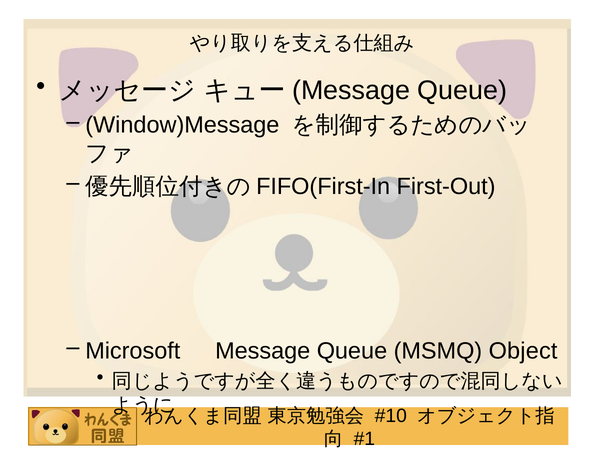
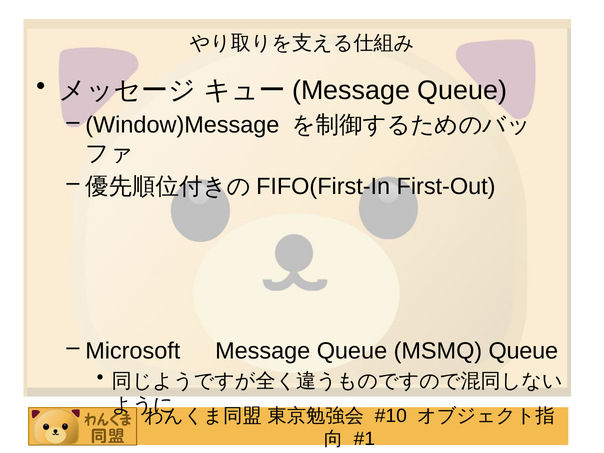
MSMQ Object: Object -> Queue (523, 351)
